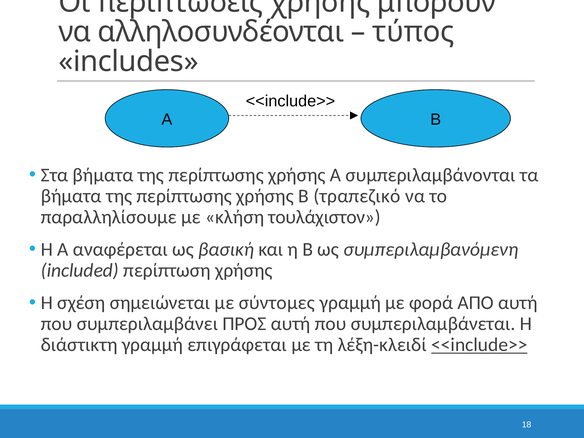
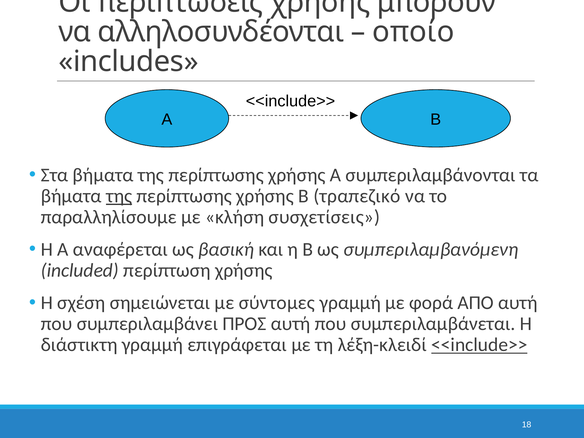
τύπος: τύπος -> οποίο (413, 32)
της underline: none -> present (119, 196)
τουλάχιστον: τουλάχιστον -> συσχετίσεις (324, 217)
